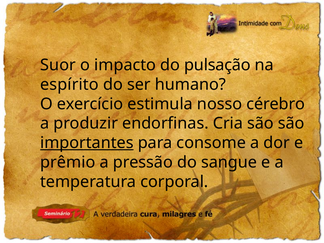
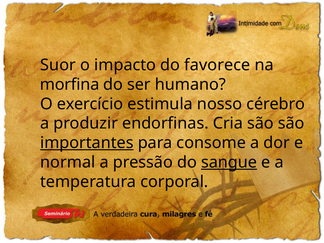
pulsação: pulsação -> favorece (217, 65)
espírito: espírito -> morfina (70, 84)
prêmio: prêmio -> normal (68, 162)
sangue underline: none -> present (229, 162)
